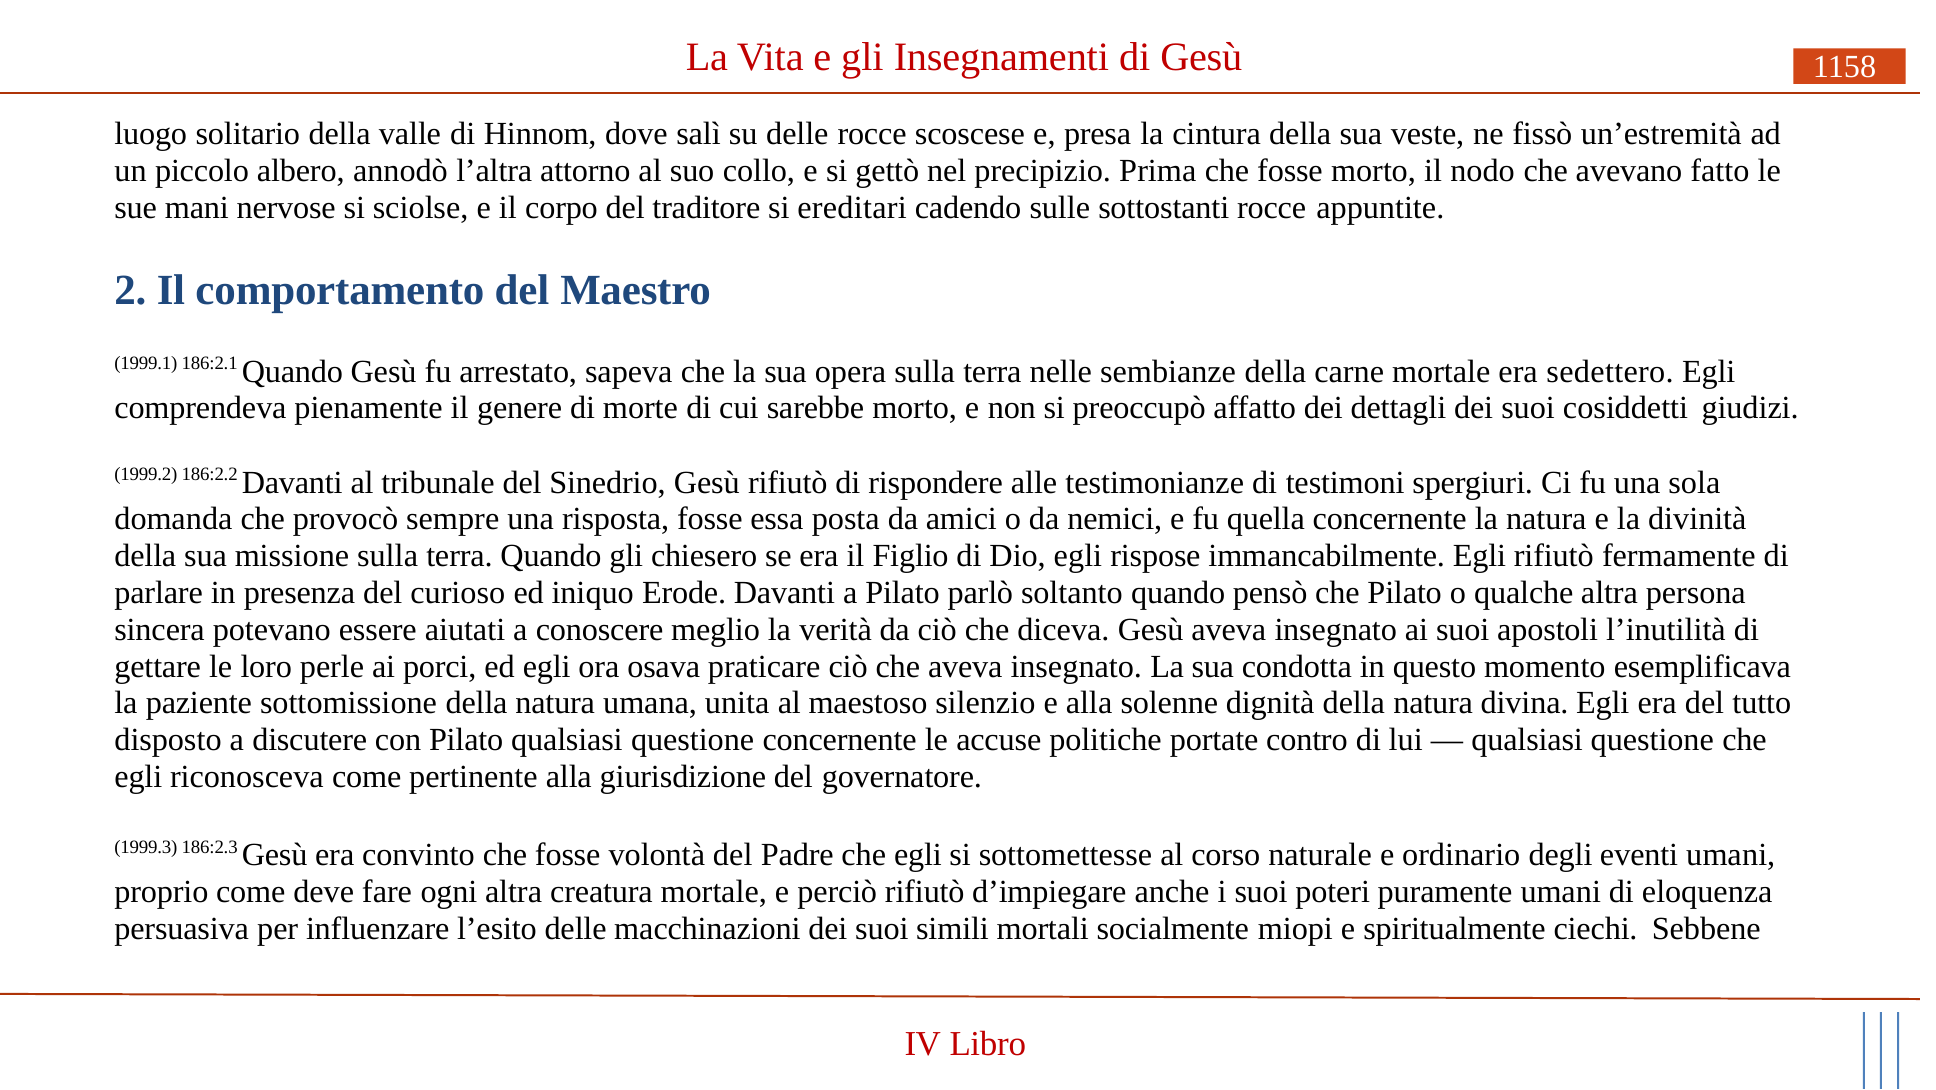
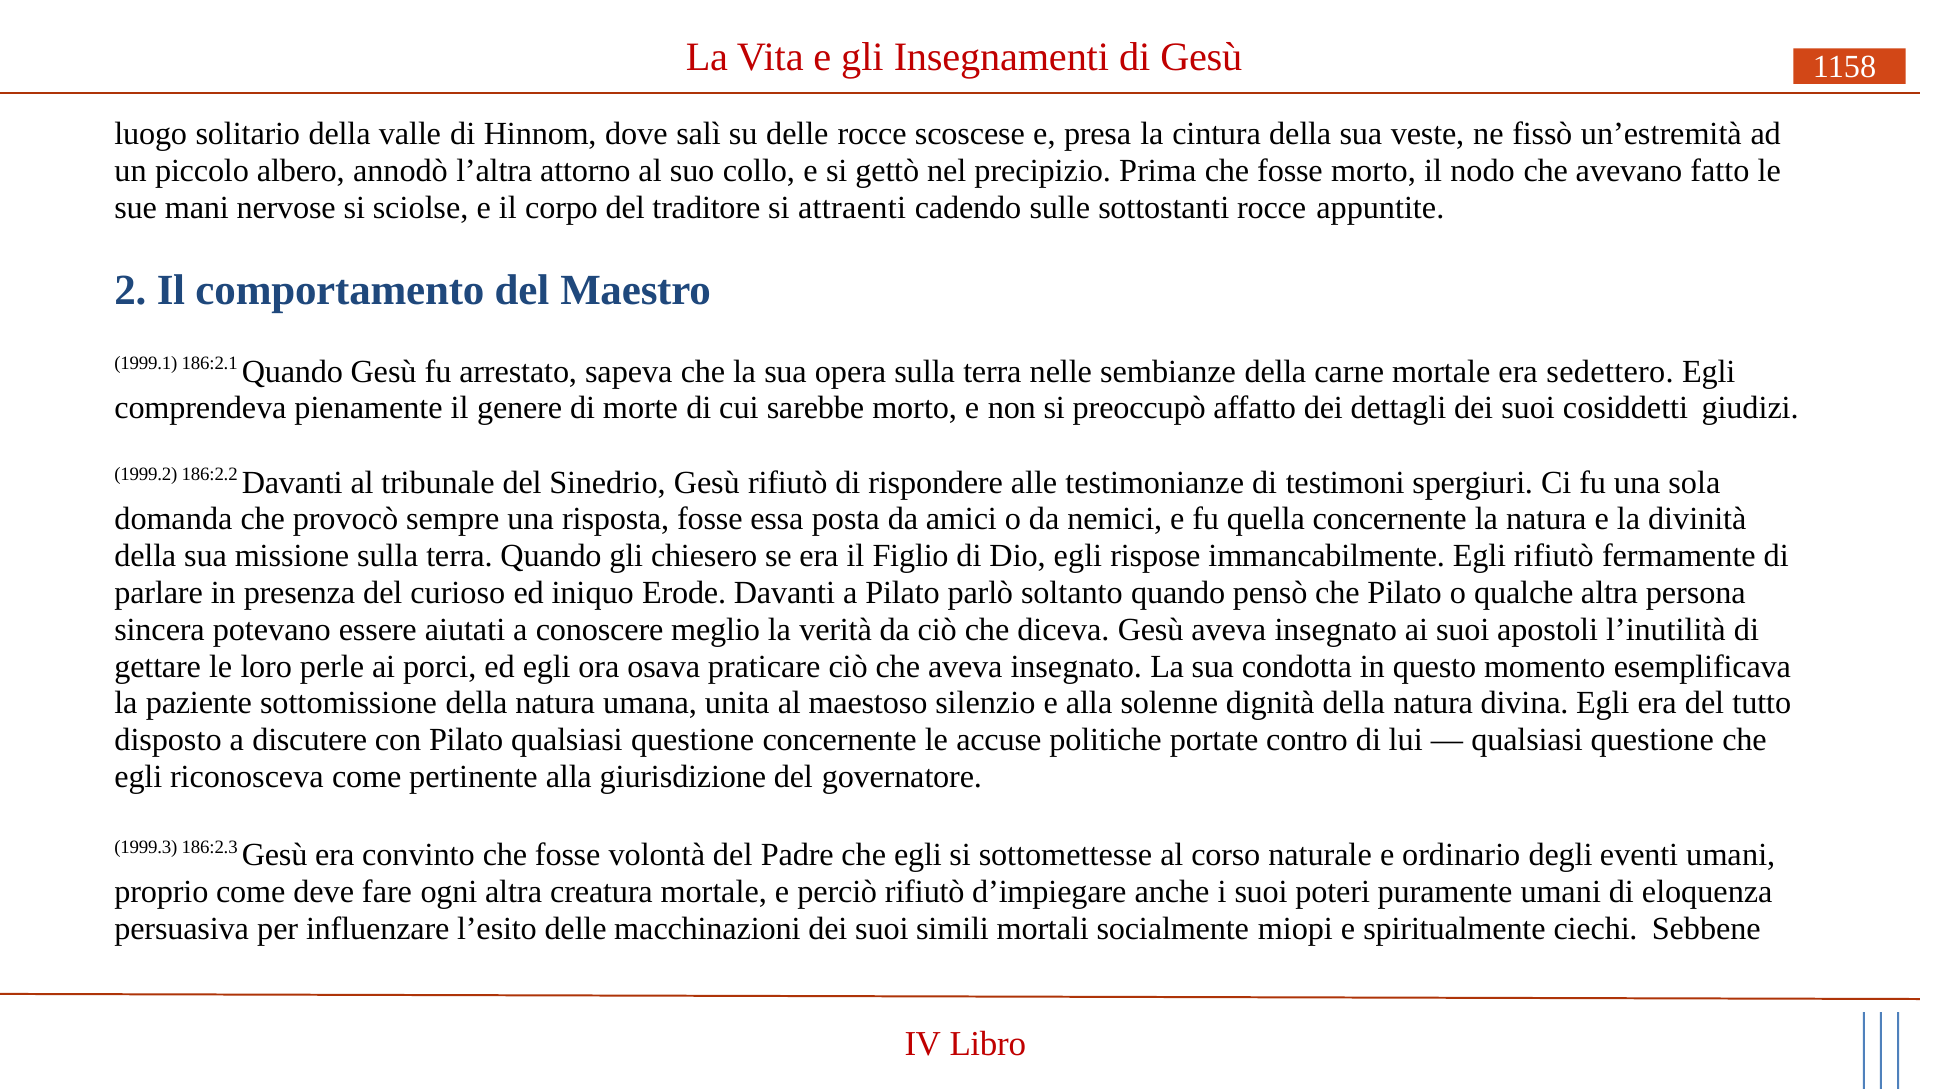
ereditari: ereditari -> attraenti (852, 208)
